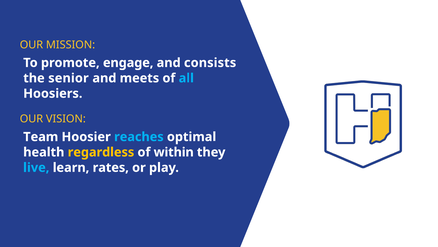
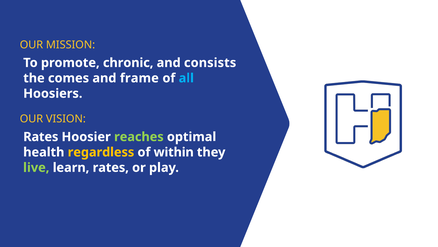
engage: engage -> chronic (128, 63)
senior: senior -> comes (69, 78)
meets: meets -> frame (139, 78)
Team: Team -> Rates (41, 137)
reaches colour: light blue -> light green (139, 137)
live colour: light blue -> light green (36, 167)
